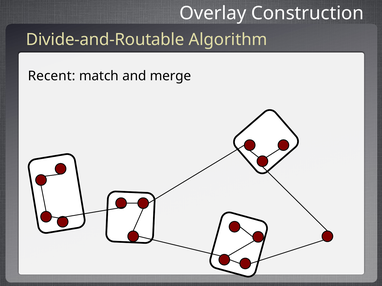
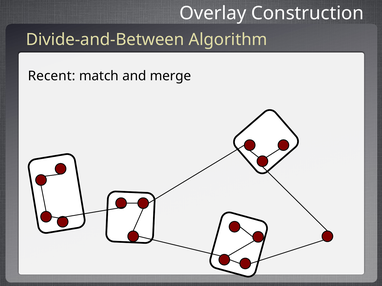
Divide-and-Routable: Divide-and-Routable -> Divide-and-Between (105, 40)
